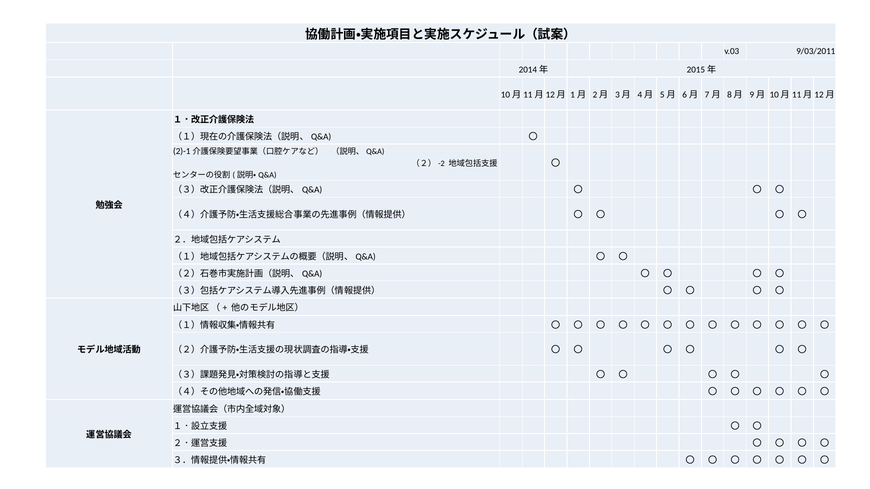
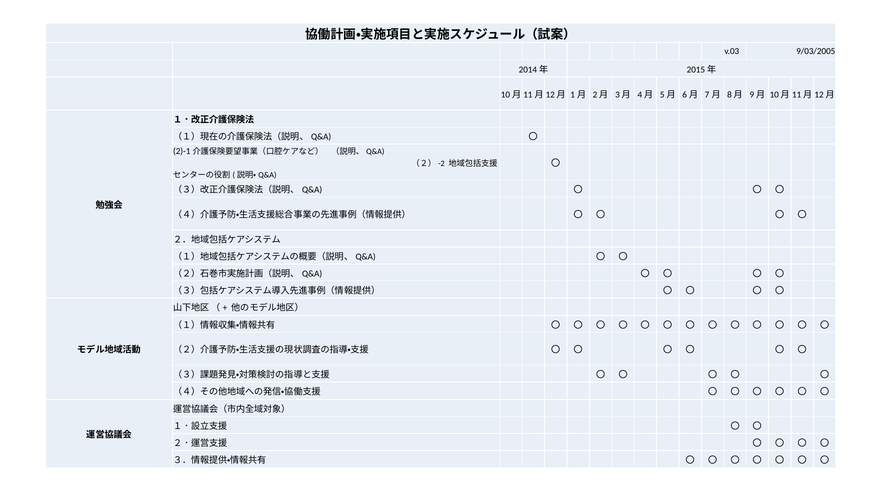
9/03/2011: 9/03/2011 -> 9/03/2005 (816, 52)
